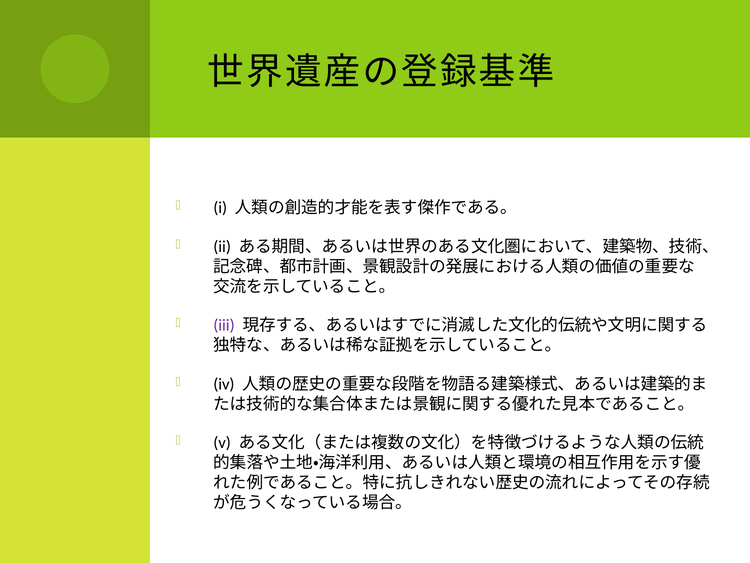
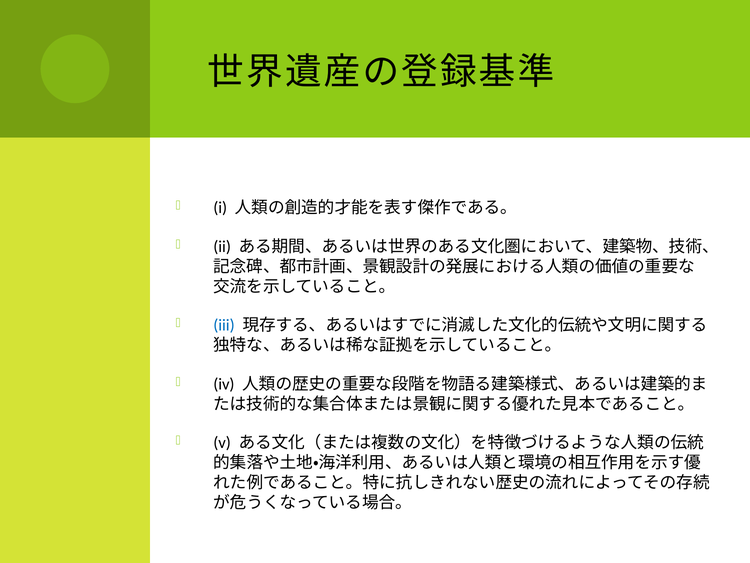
iii colour: purple -> blue (224, 325)
